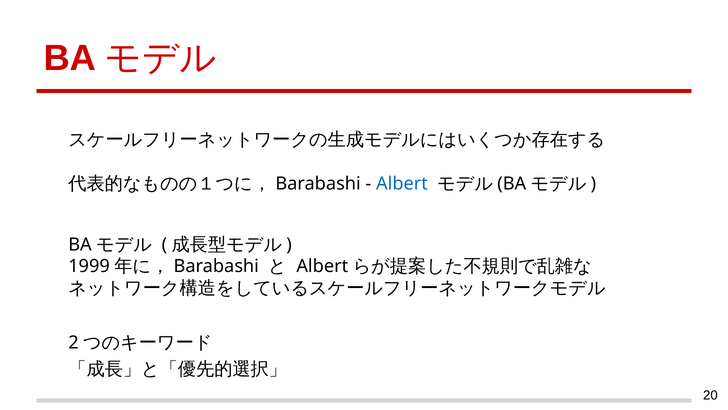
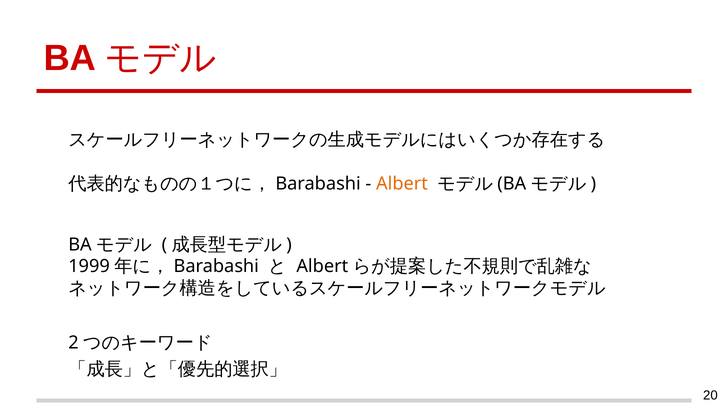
Albert colour: blue -> orange (402, 183)
